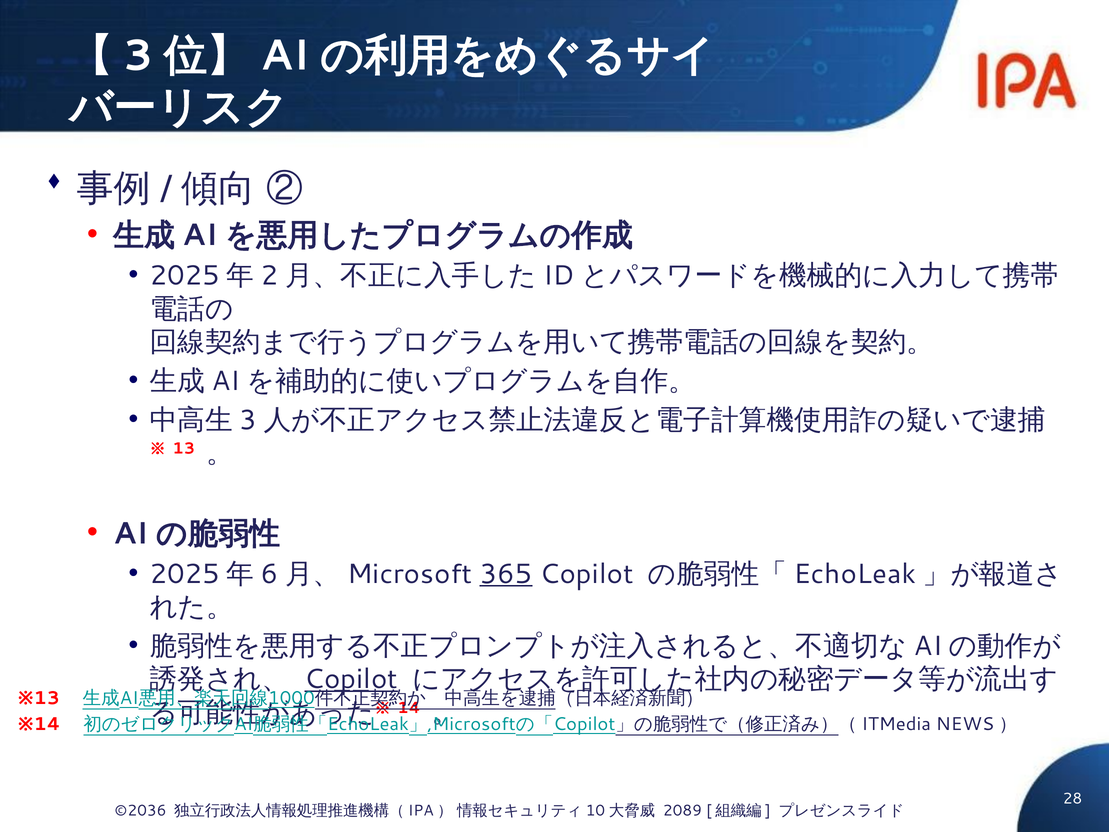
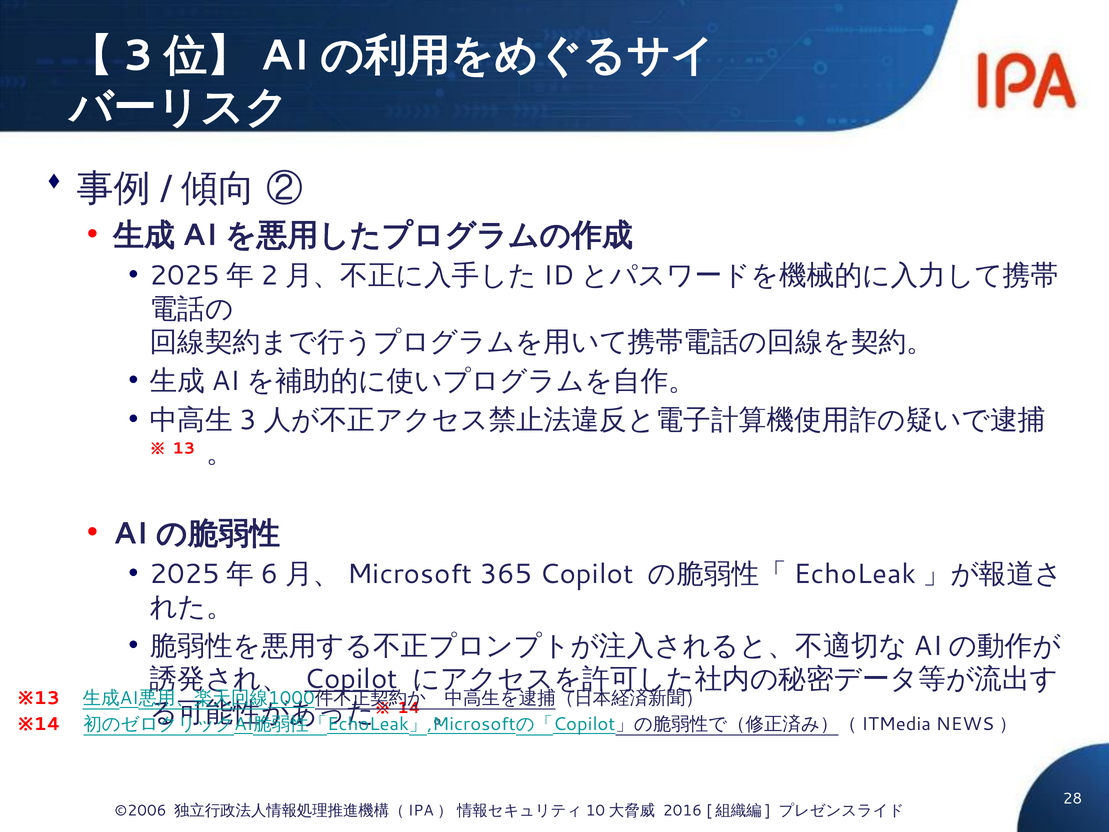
365 underline: present -> none (506, 574)
©2036: ©2036 -> ©2006 (140, 810)
2089: 2089 -> 2016 (682, 810)
